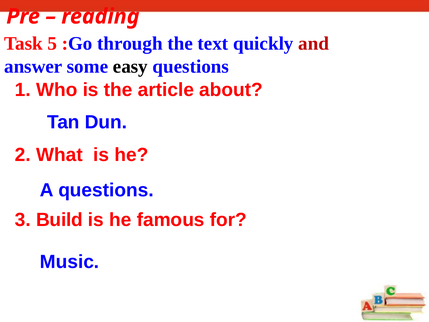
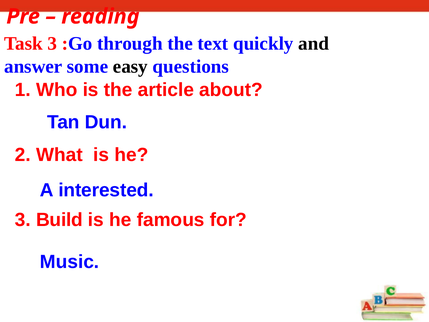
Task 5: 5 -> 3 (52, 43)
and colour: red -> black (314, 43)
A questions: questions -> interested (106, 190)
